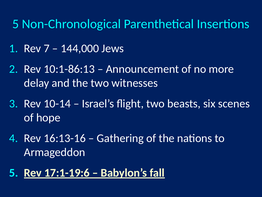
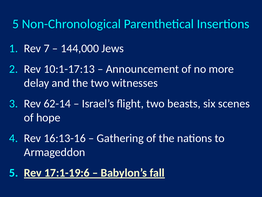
10:1-86:13: 10:1-86:13 -> 10:1-17:13 (69, 69)
10-14: 10-14 -> 62-14 (57, 103)
